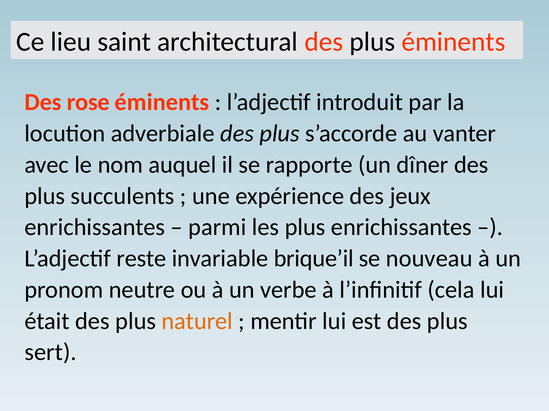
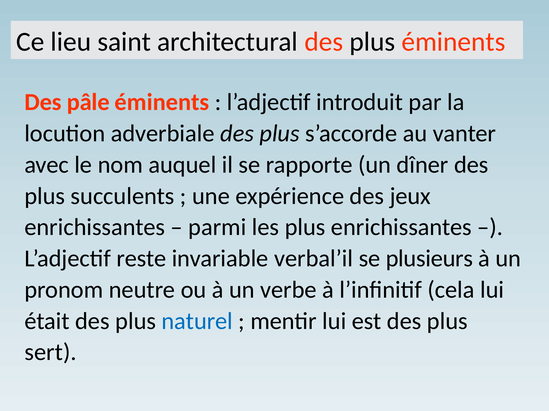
rose: rose -> pâle (88, 102)
brique’il: brique’il -> verbal’il (314, 259)
nouveau: nouveau -> plusieurs (429, 259)
naturel colour: orange -> blue (197, 322)
